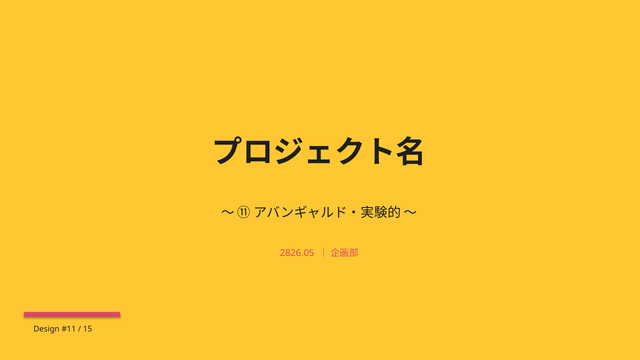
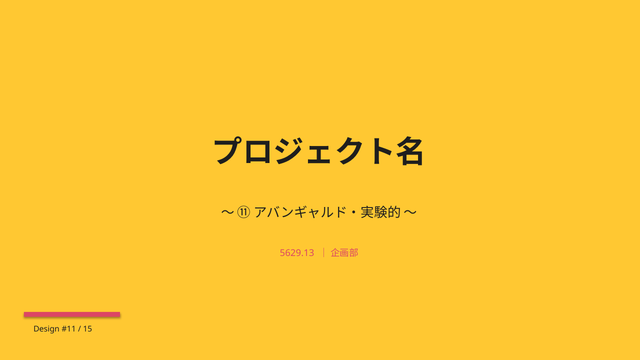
2826.05: 2826.05 -> 5629.13 (297, 253)
